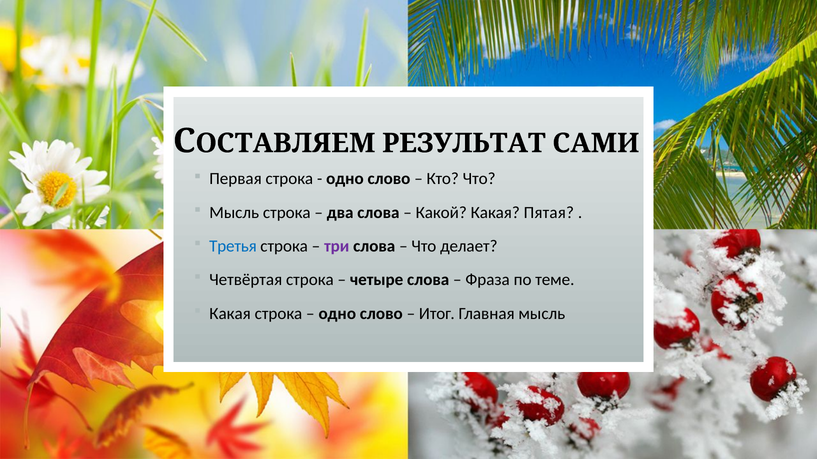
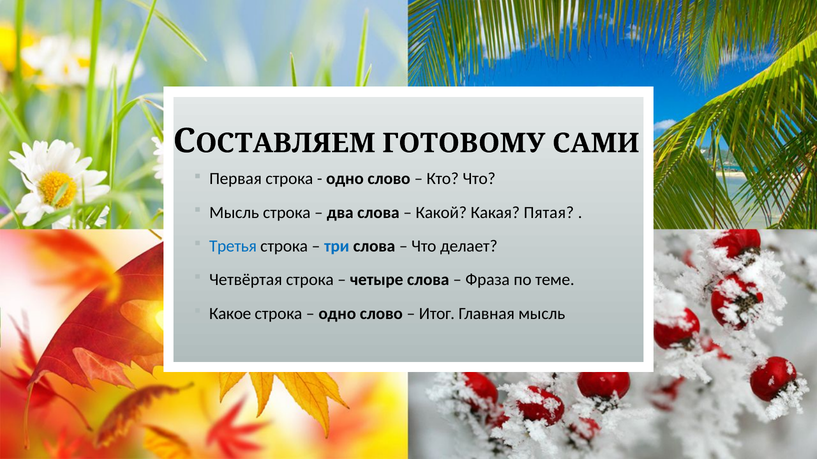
РЕЗУЛЬТАТ: РЕЗУЛЬТАТ -> ГОТОВОМУ (464, 143)
три colour: purple -> blue (337, 246)
Какая: Какая -> Какое (230, 314)
